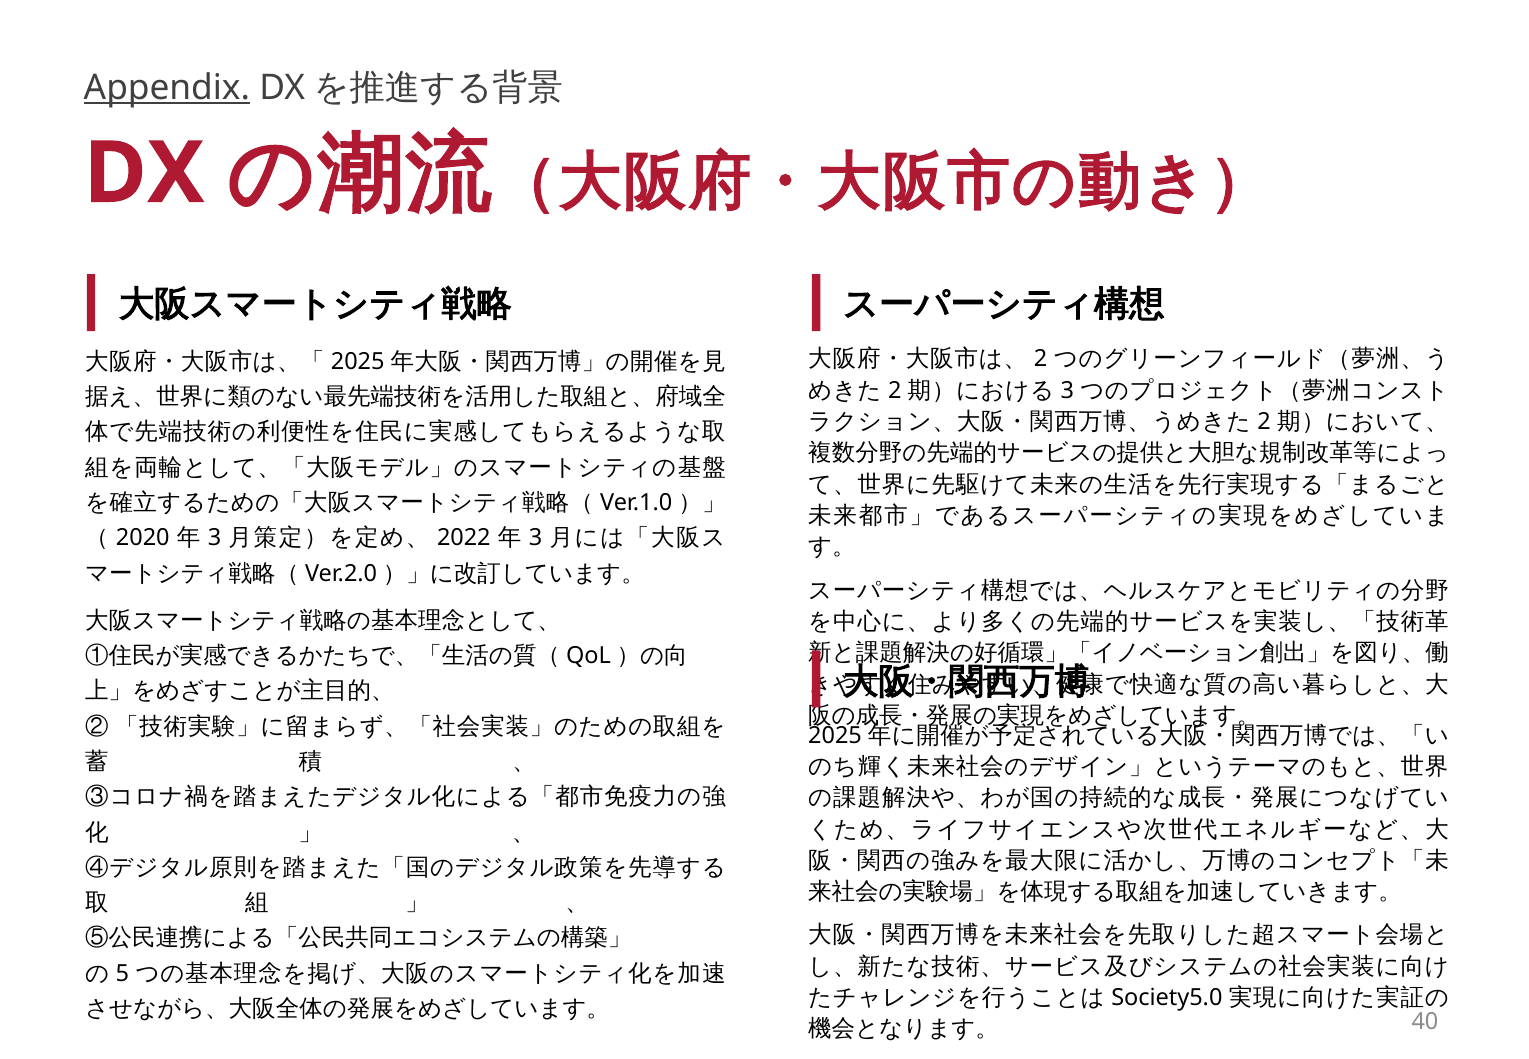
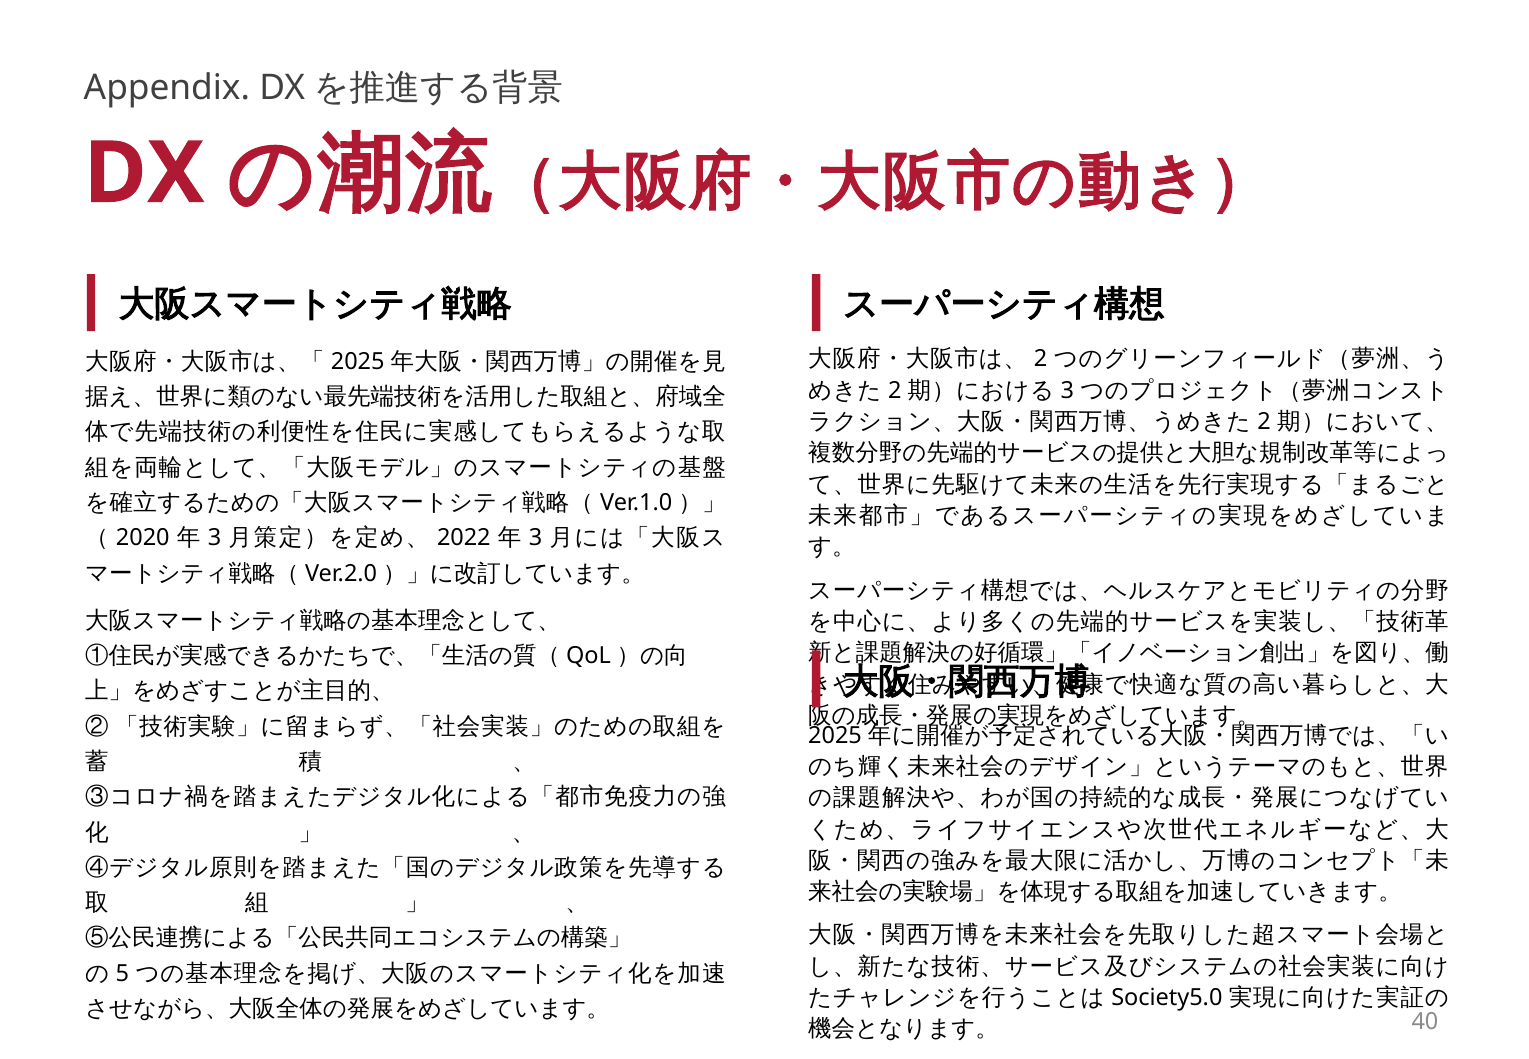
Appendix underline: present -> none (167, 87)
